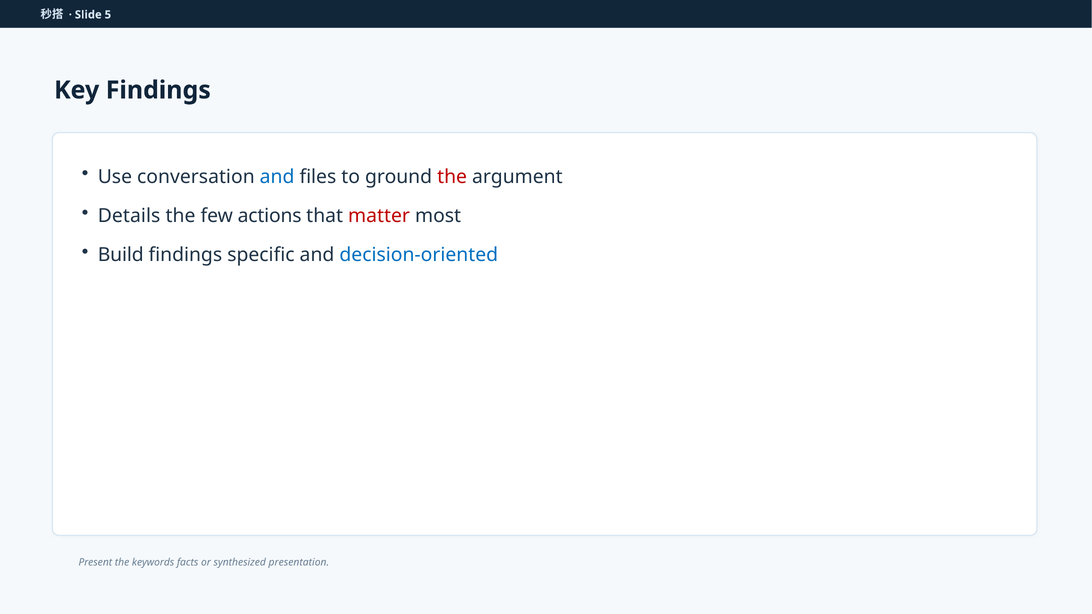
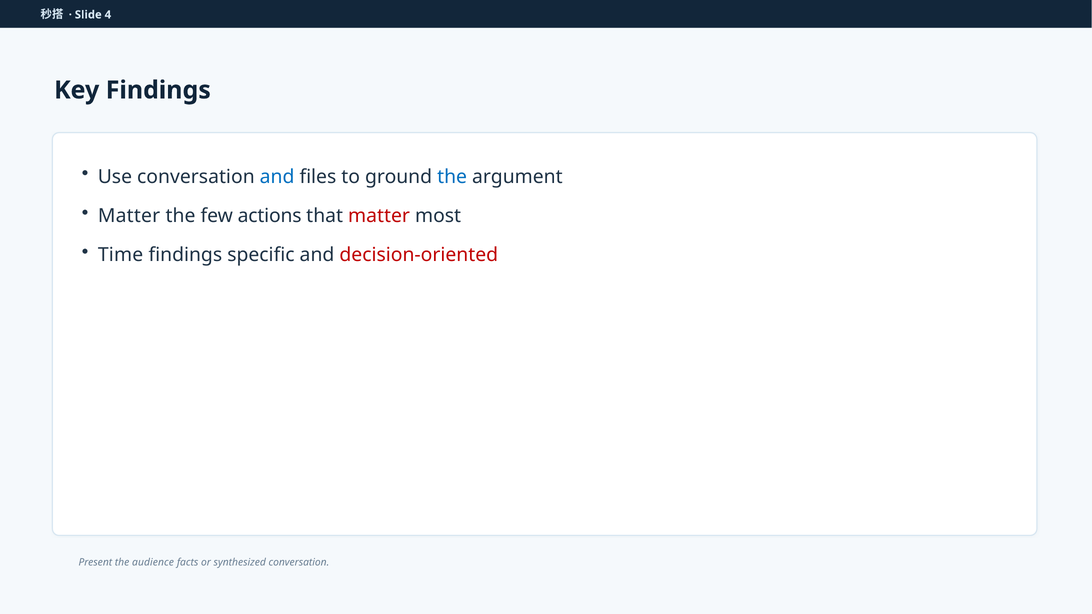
5: 5 -> 4 (108, 15)
the colour: red -> blue (452, 177)
Details: Details -> Matter (129, 216)
Build: Build -> Time (121, 255)
decision-oriented colour: blue -> red (419, 255)
keywords: keywords -> audience (153, 563)
synthesized presentation: presentation -> conversation (299, 563)
